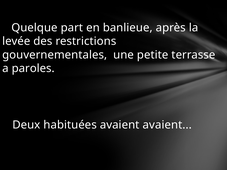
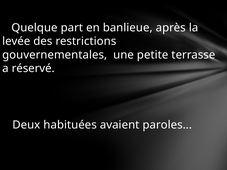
paroles: paroles -> réservé (33, 69)
avaient avaient: avaient -> paroles (167, 125)
